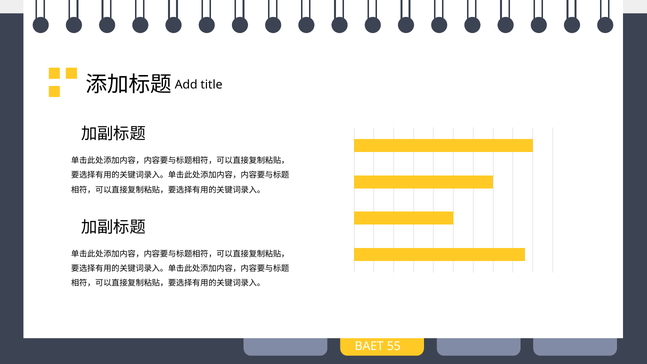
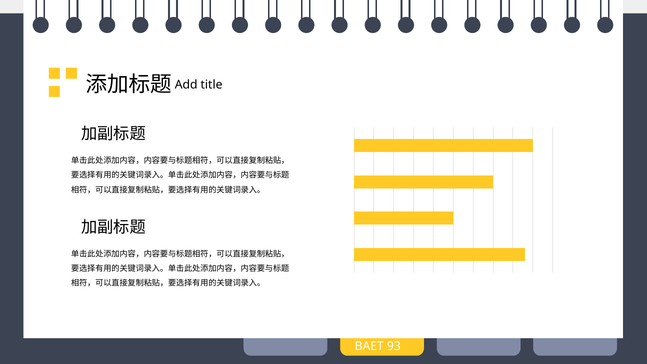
55: 55 -> 93 (394, 346)
